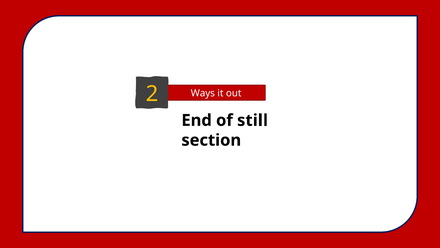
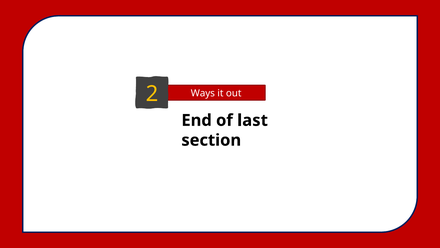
still: still -> last (253, 120)
